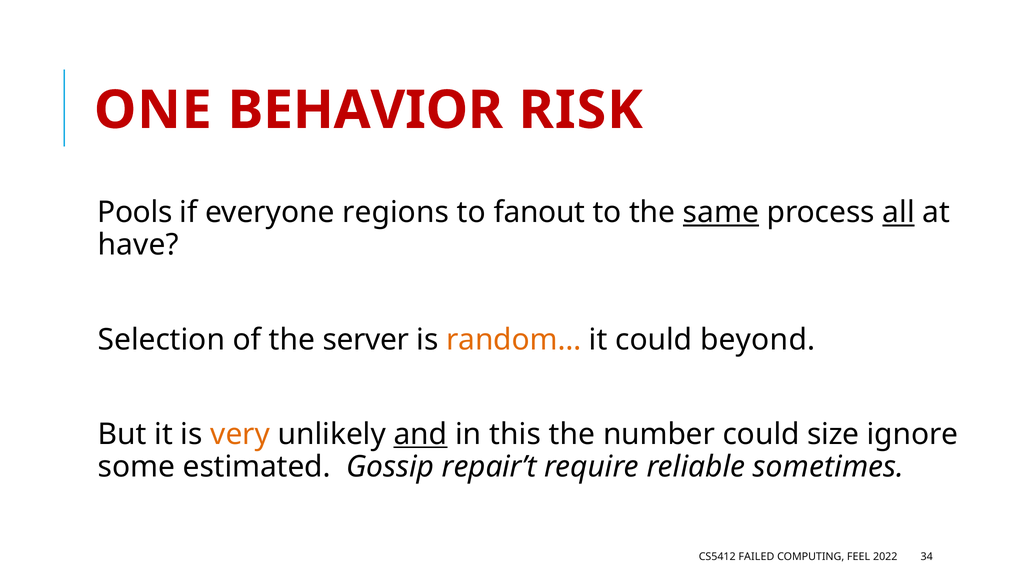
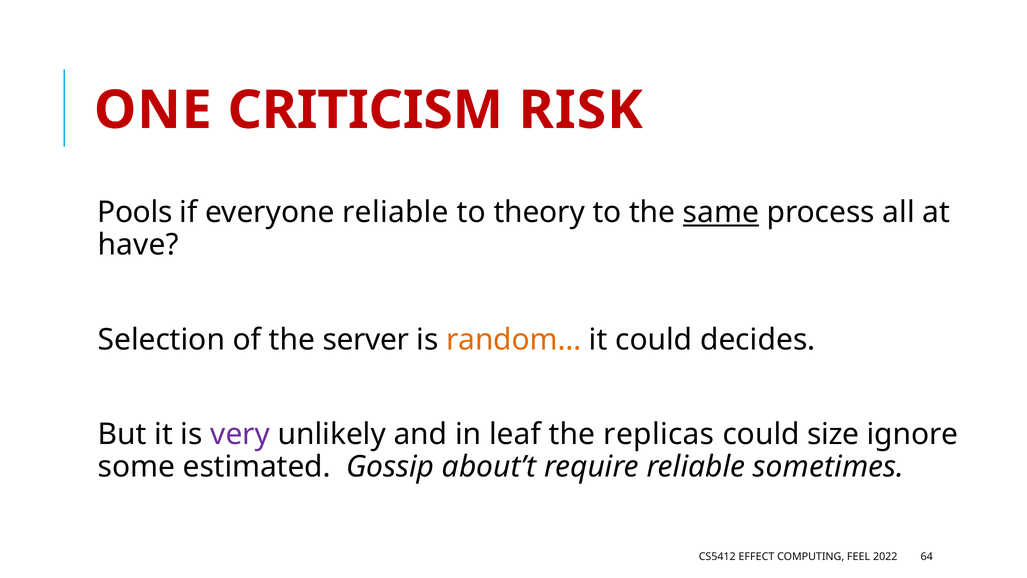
BEHAVIOR: BEHAVIOR -> CRITICISM (365, 110)
everyone regions: regions -> reliable (396, 212)
fanout: fanout -> theory (539, 212)
all underline: present -> none (899, 212)
beyond: beyond -> decides (758, 339)
very colour: orange -> purple (240, 434)
and underline: present -> none (421, 434)
this: this -> leaf (515, 434)
number: number -> replicas (659, 434)
repair’t: repair’t -> about’t (489, 466)
FAILED: FAILED -> EFFECT (756, 557)
34: 34 -> 64 (927, 557)
